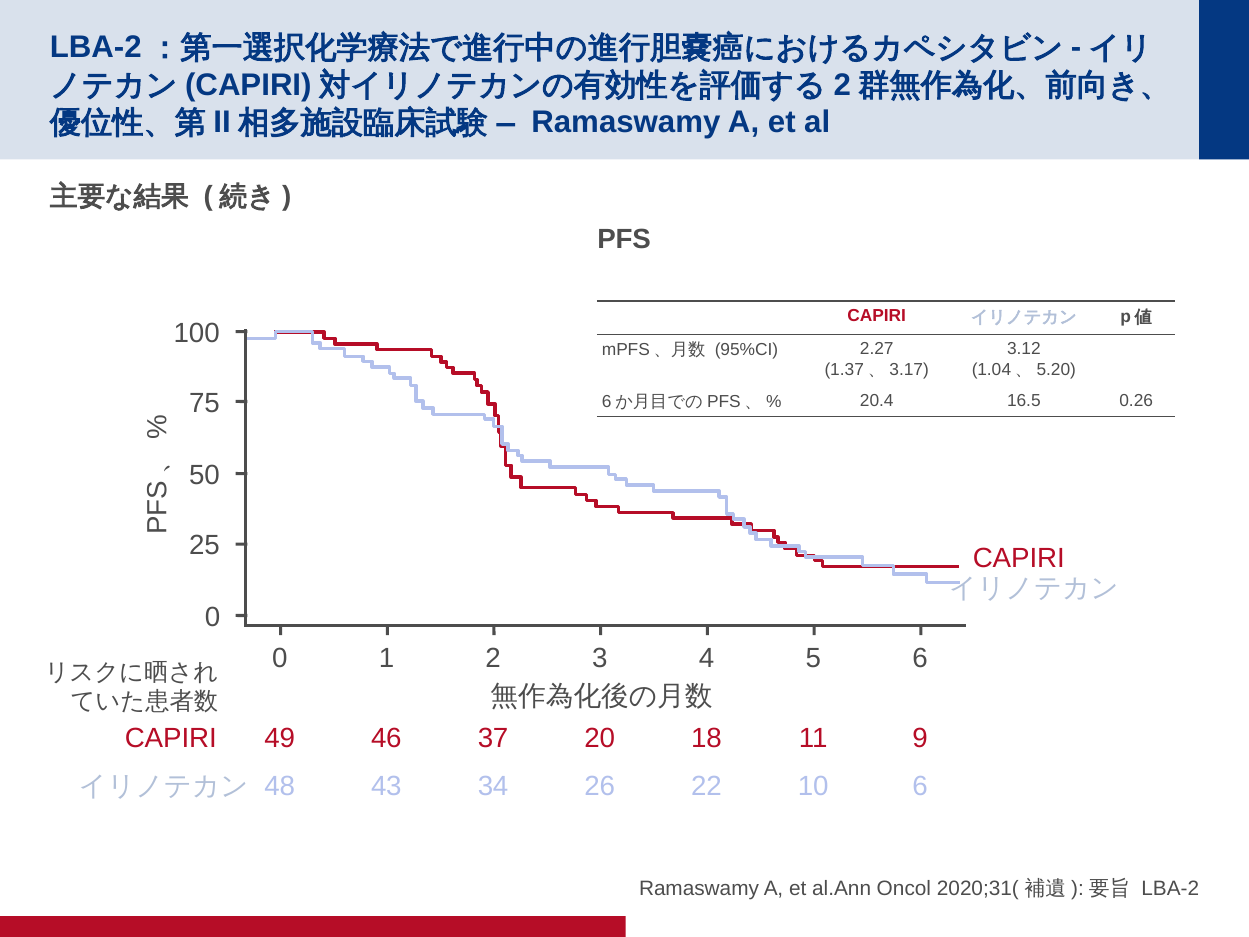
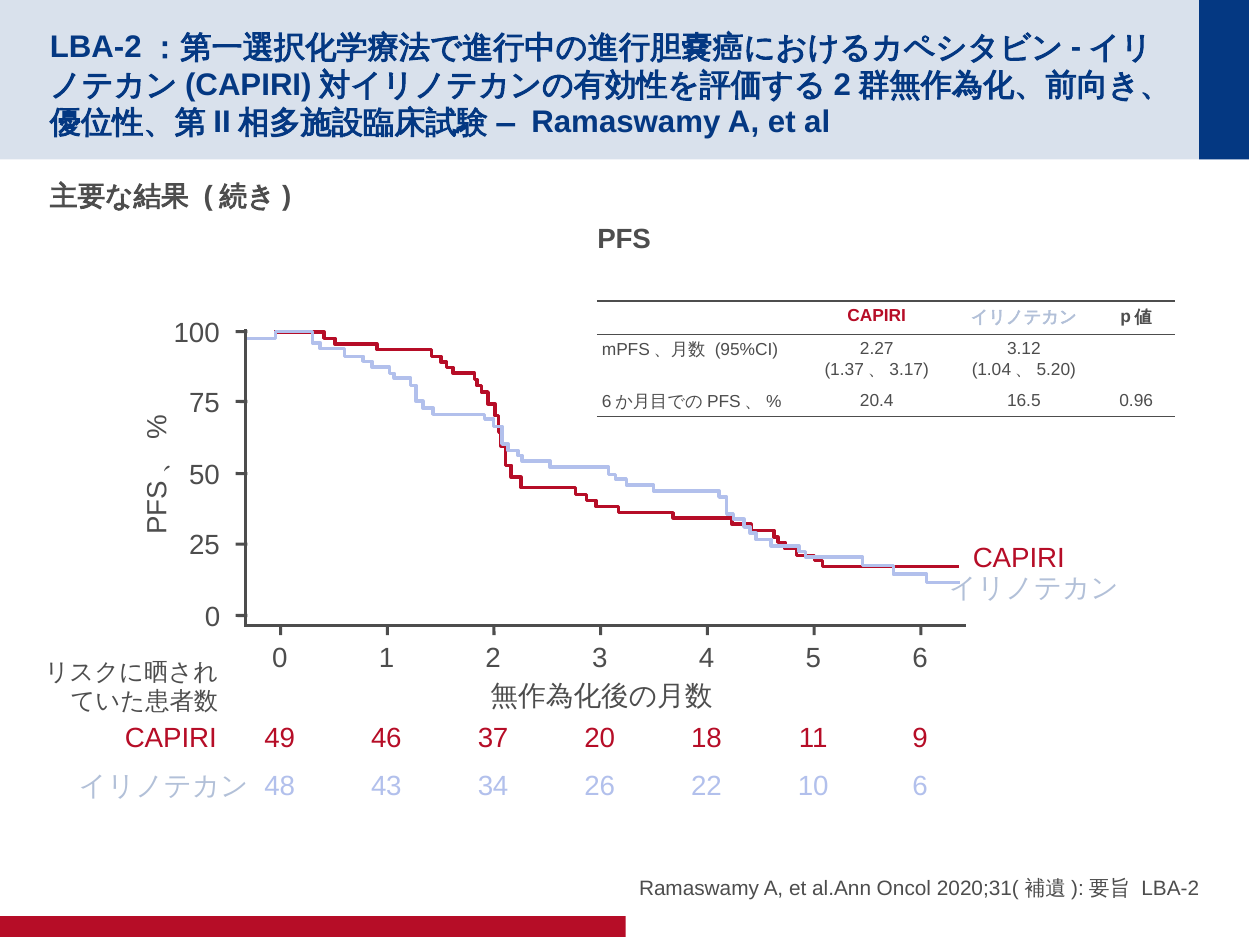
0.26: 0.26 -> 0.96 (1136, 401)
